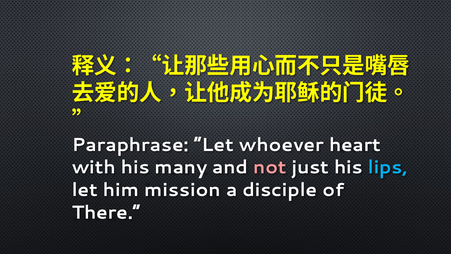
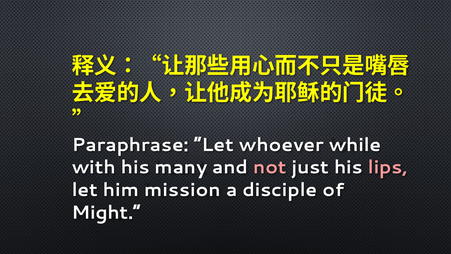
heart: heart -> while (355, 145)
lips colour: light blue -> pink (388, 167)
There: There -> Might (106, 212)
